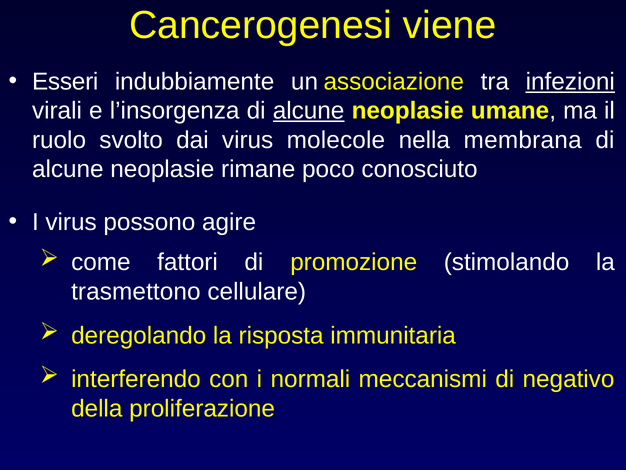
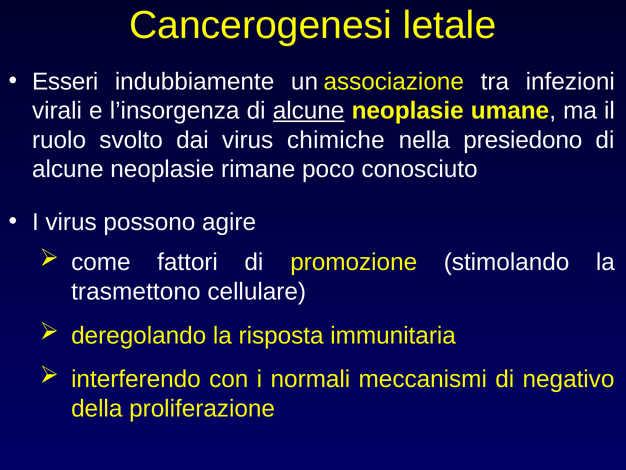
viene: viene -> letale (450, 25)
infezioni underline: present -> none (570, 82)
molecole: molecole -> chimiche (336, 140)
membrana: membrana -> presiedono (523, 140)
